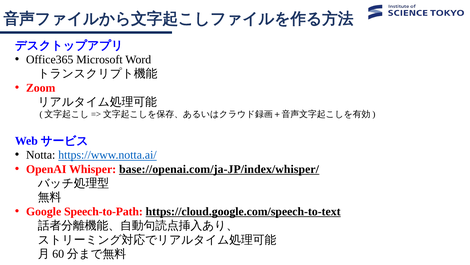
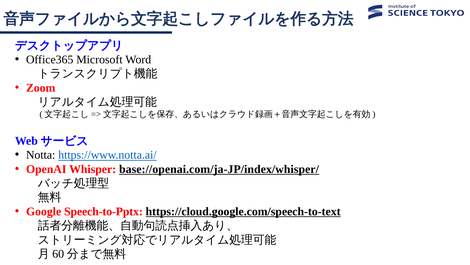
Speech-to-Path: Speech-to-Path -> Speech-to-Pptx (103, 211)
